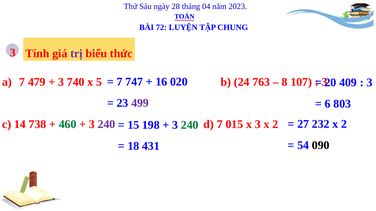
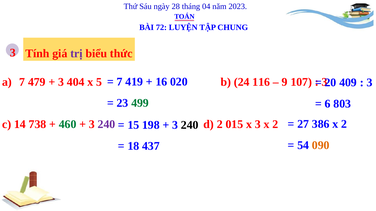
747: 747 -> 419 (134, 82)
740: 740 -> 404 (76, 82)
763: 763 -> 116 (261, 82)
8: 8 -> 9 (285, 82)
499 colour: purple -> green (140, 103)
232: 232 -> 386 (321, 124)
d 7: 7 -> 2 (220, 124)
240 colour: green -> black (190, 125)
090 colour: black -> orange (321, 145)
431: 431 -> 437 (151, 146)
